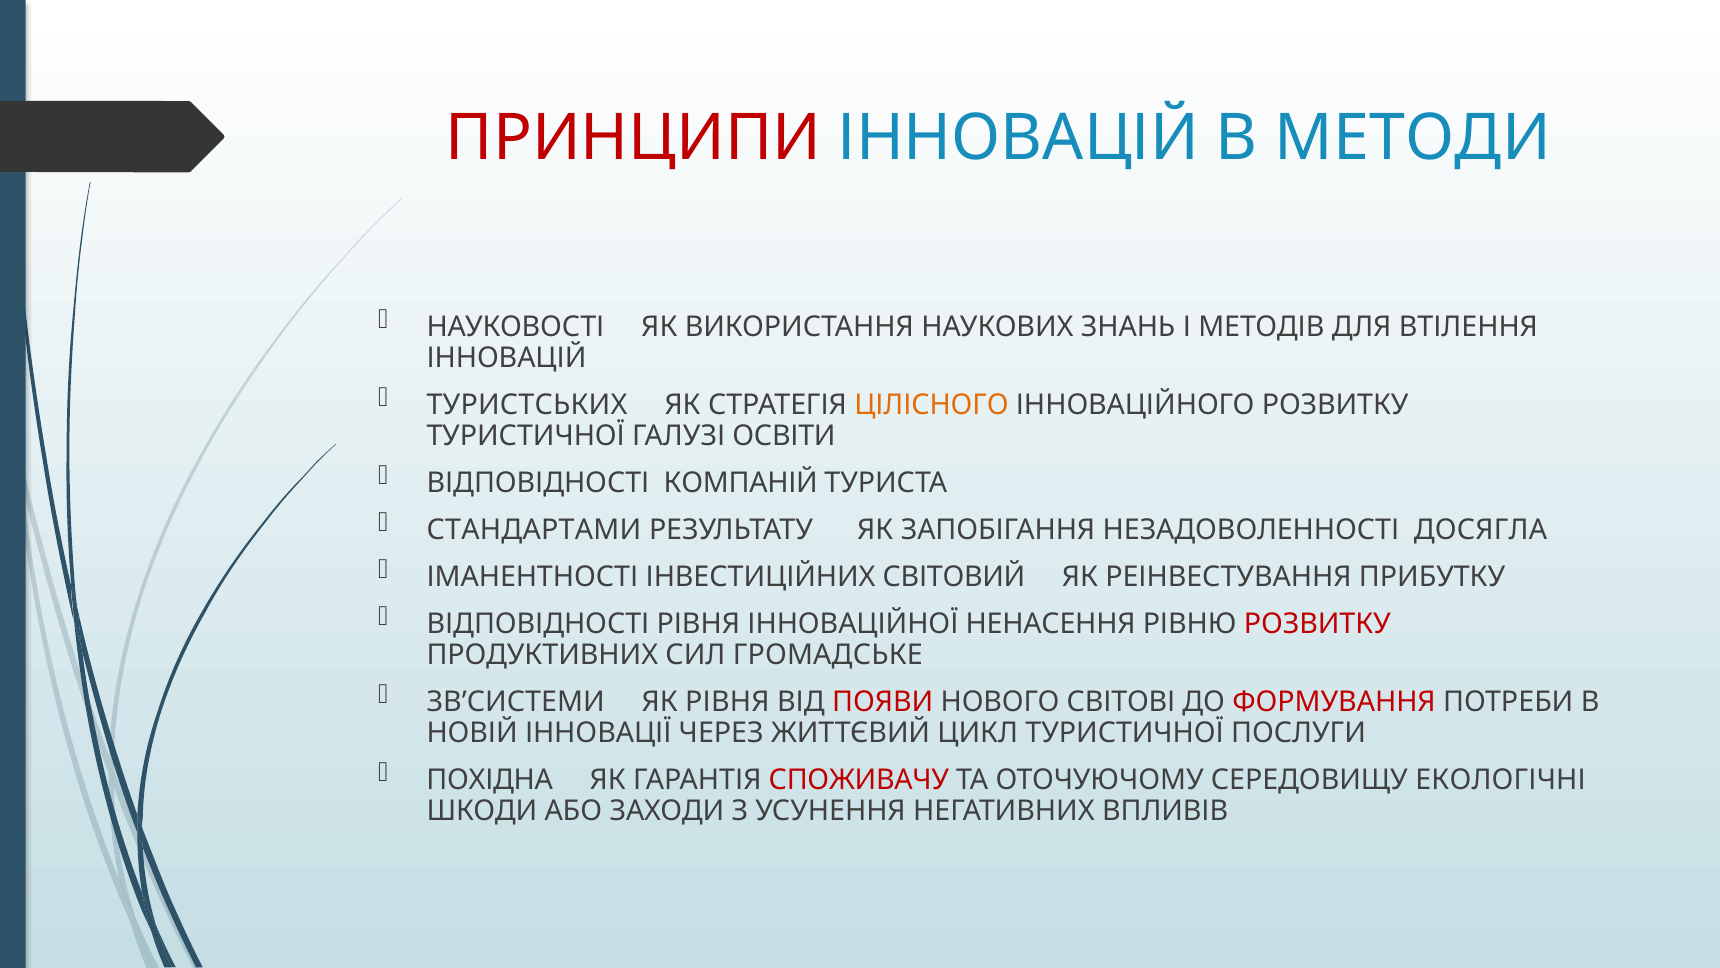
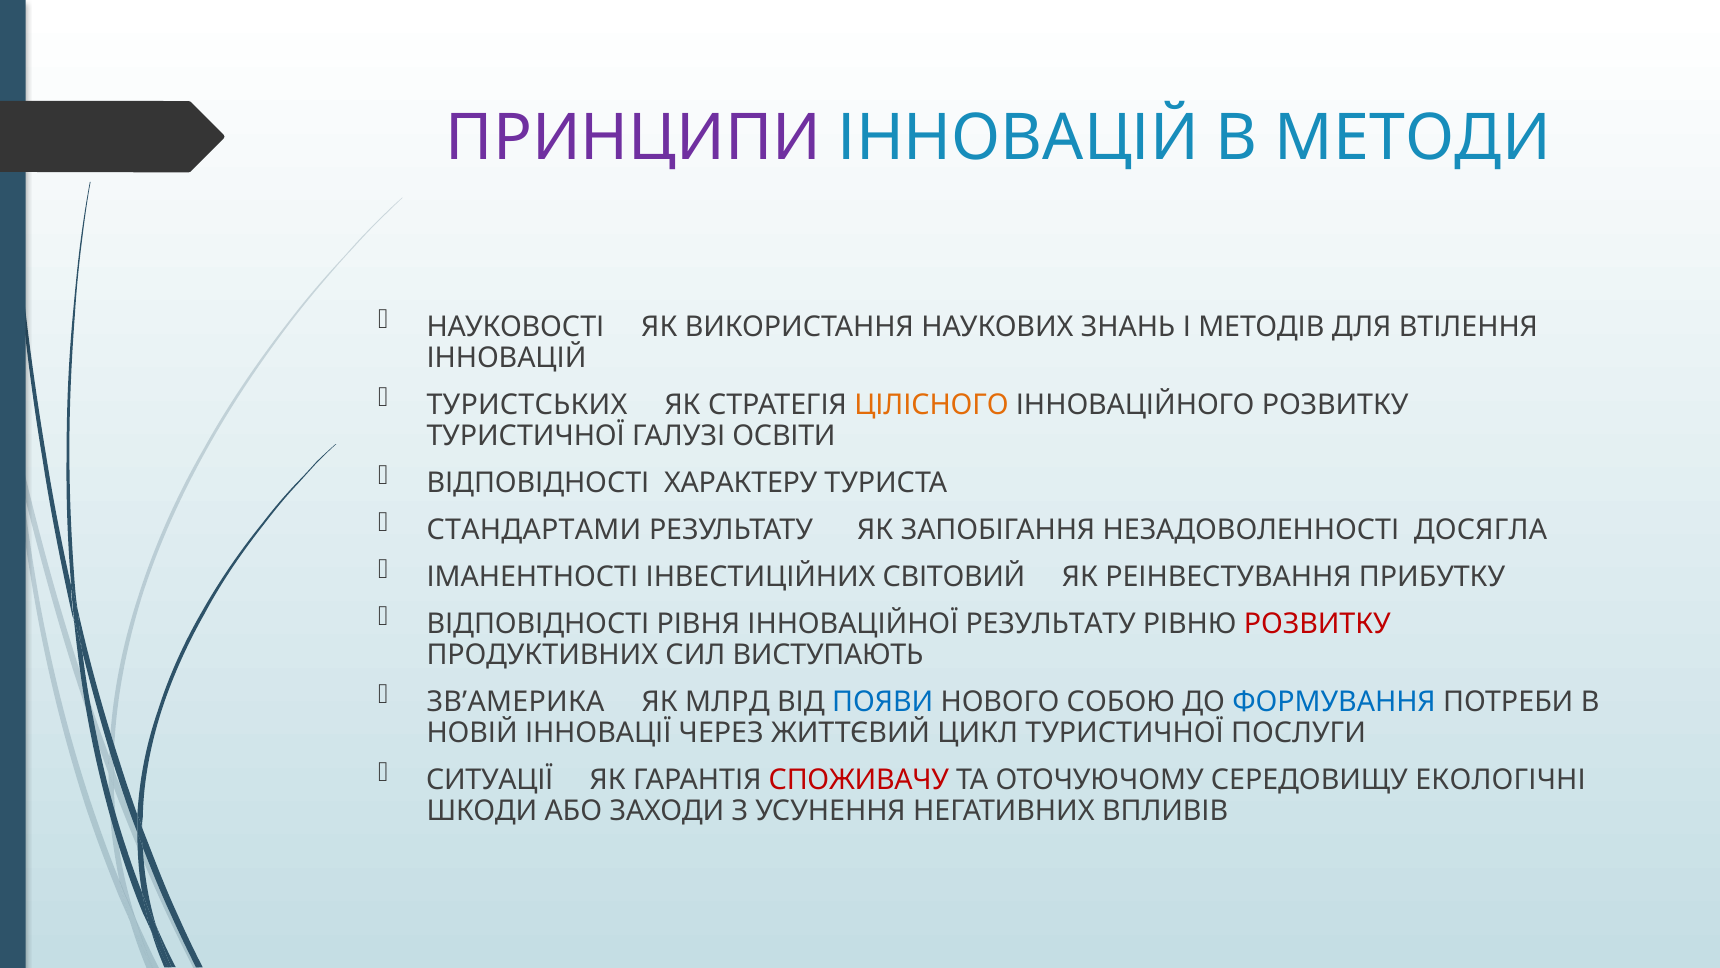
ПРИНЦИПИ colour: red -> purple (633, 138)
КОМПАНІЙ: КОМПАНІЙ -> ХАРАКТЕРУ (741, 483)
ІННОВАЦІЙНОЇ НЕНАСЕННЯ: НЕНАСЕННЯ -> РЕЗУЛЬТАТУ (1051, 624)
ГРОМАДСЬКЕ: ГРОМАДСЬКЕ -> ВИСТУПАЮТЬ (828, 655)
ЗВ’СИСТЕМИ: ЗВ’СИСТЕМИ -> ЗВ’АМЕРИКА (516, 702)
ЯК РІВНЯ: РІВНЯ -> МЛРД (727, 702)
ПОЯВИ colour: red -> blue (883, 702)
СВІТОВІ: СВІТОВІ -> СОБОЮ (1121, 702)
ФОРМУВАННЯ colour: red -> blue (1334, 702)
ПОХІДНА: ПОХІДНА -> СИТУАЦІЇ (490, 780)
